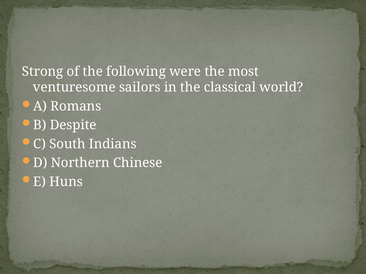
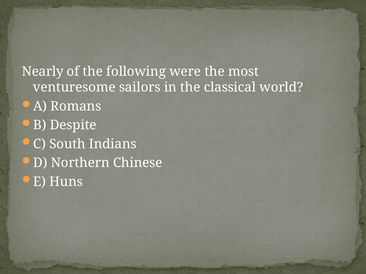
Strong: Strong -> Nearly (43, 72)
